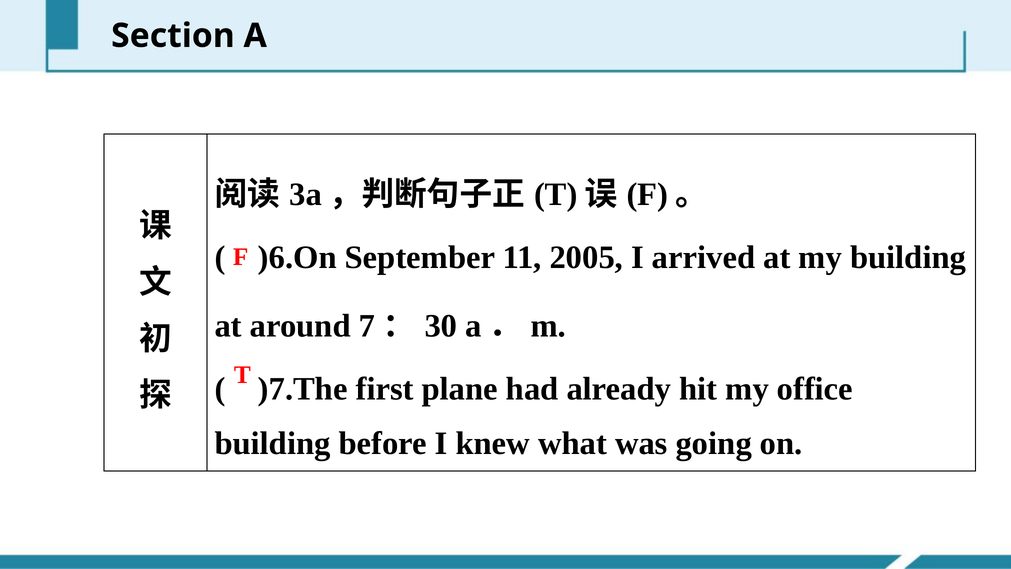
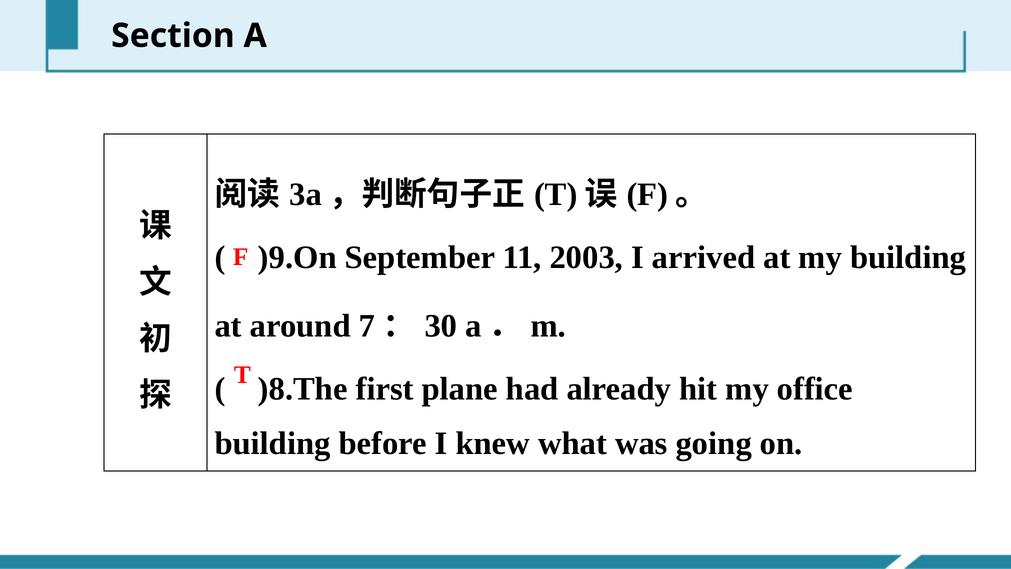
)6.On: )6.On -> )9.On (297, 257)
2005: 2005 -> 2003 (586, 257)
)7.The: )7.The -> )8.The (303, 389)
